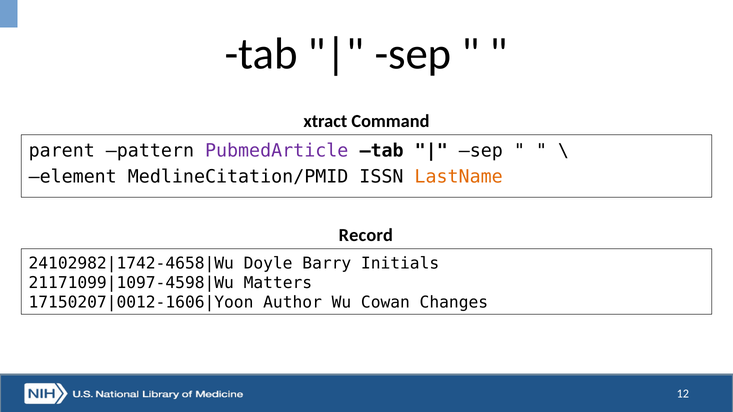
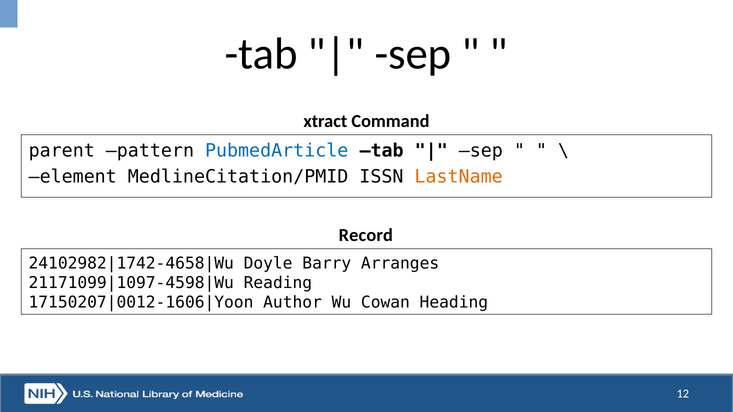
PubmedArticle colour: purple -> blue (277, 151)
Initials: Initials -> Arranges (400, 263)
Matters: Matters -> Reading (278, 283)
Changes: Changes -> Heading (454, 302)
